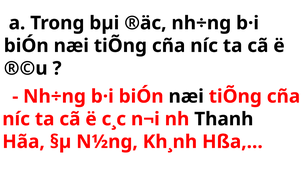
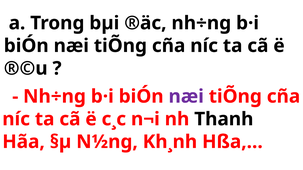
næi colour: black -> purple (186, 97)
